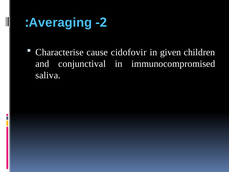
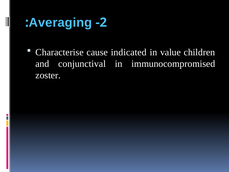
cidofovir: cidofovir -> indicated (129, 52)
given: given -> value (170, 52)
saliva: saliva -> zoster (48, 75)
